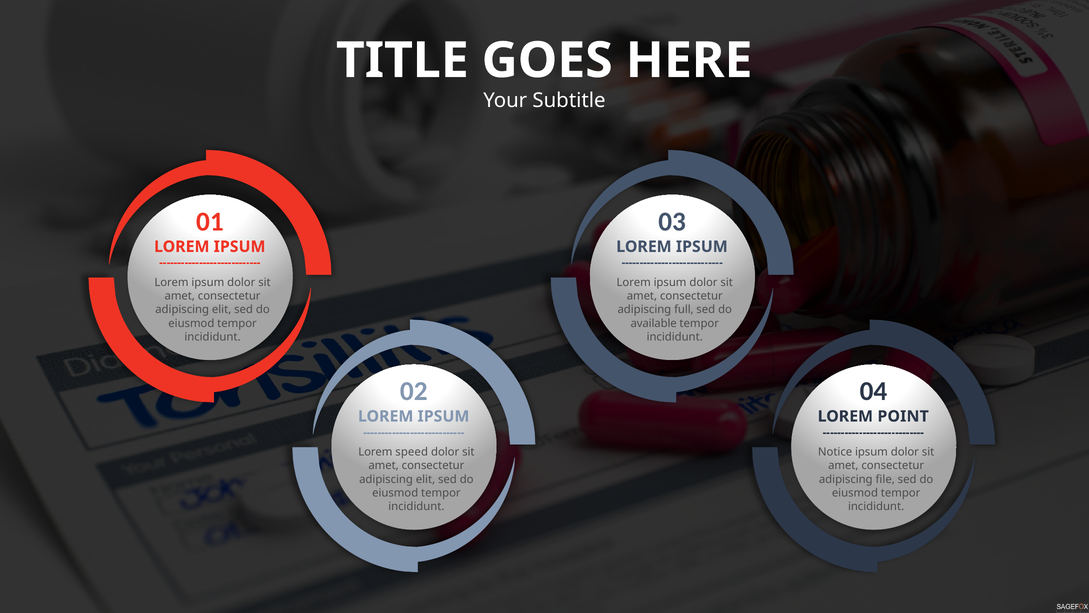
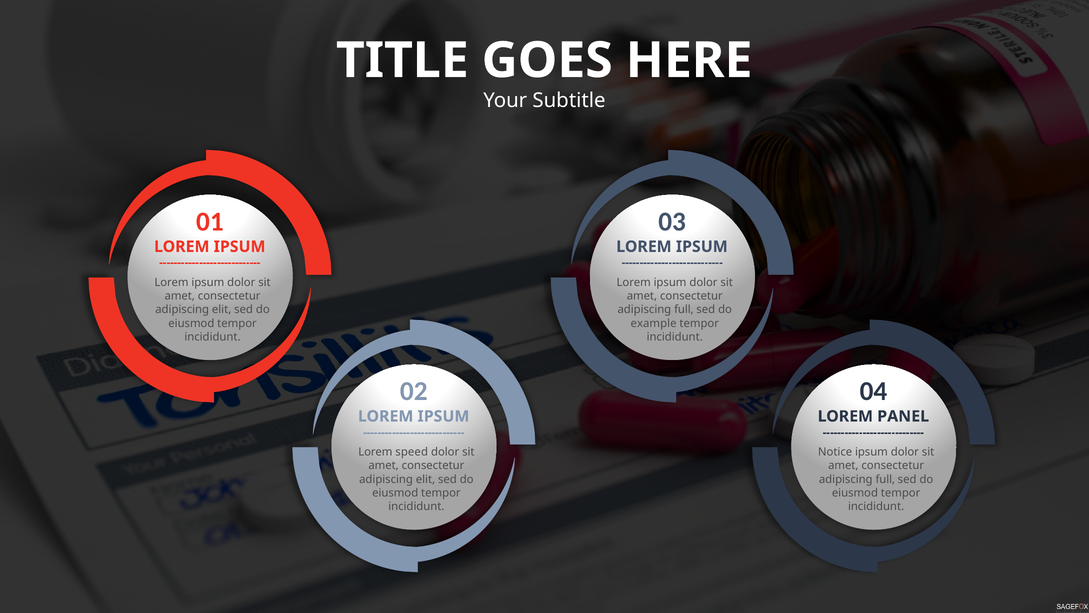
available: available -> example (654, 323)
POINT: POINT -> PANEL (903, 416)
file: file -> full (885, 479)
